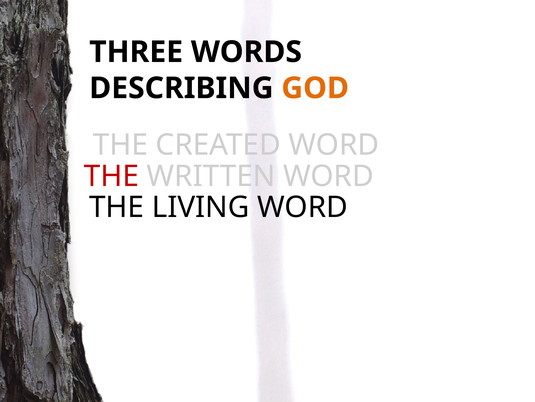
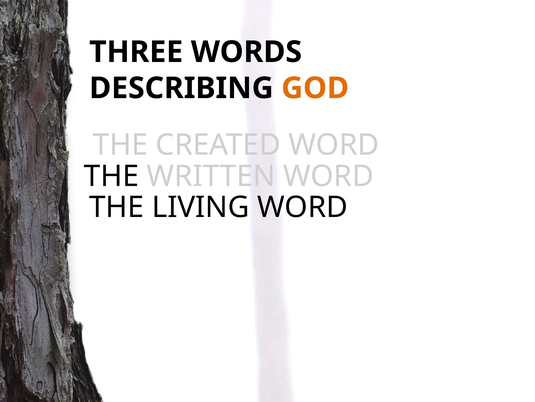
THE colour: red -> black (111, 176)
